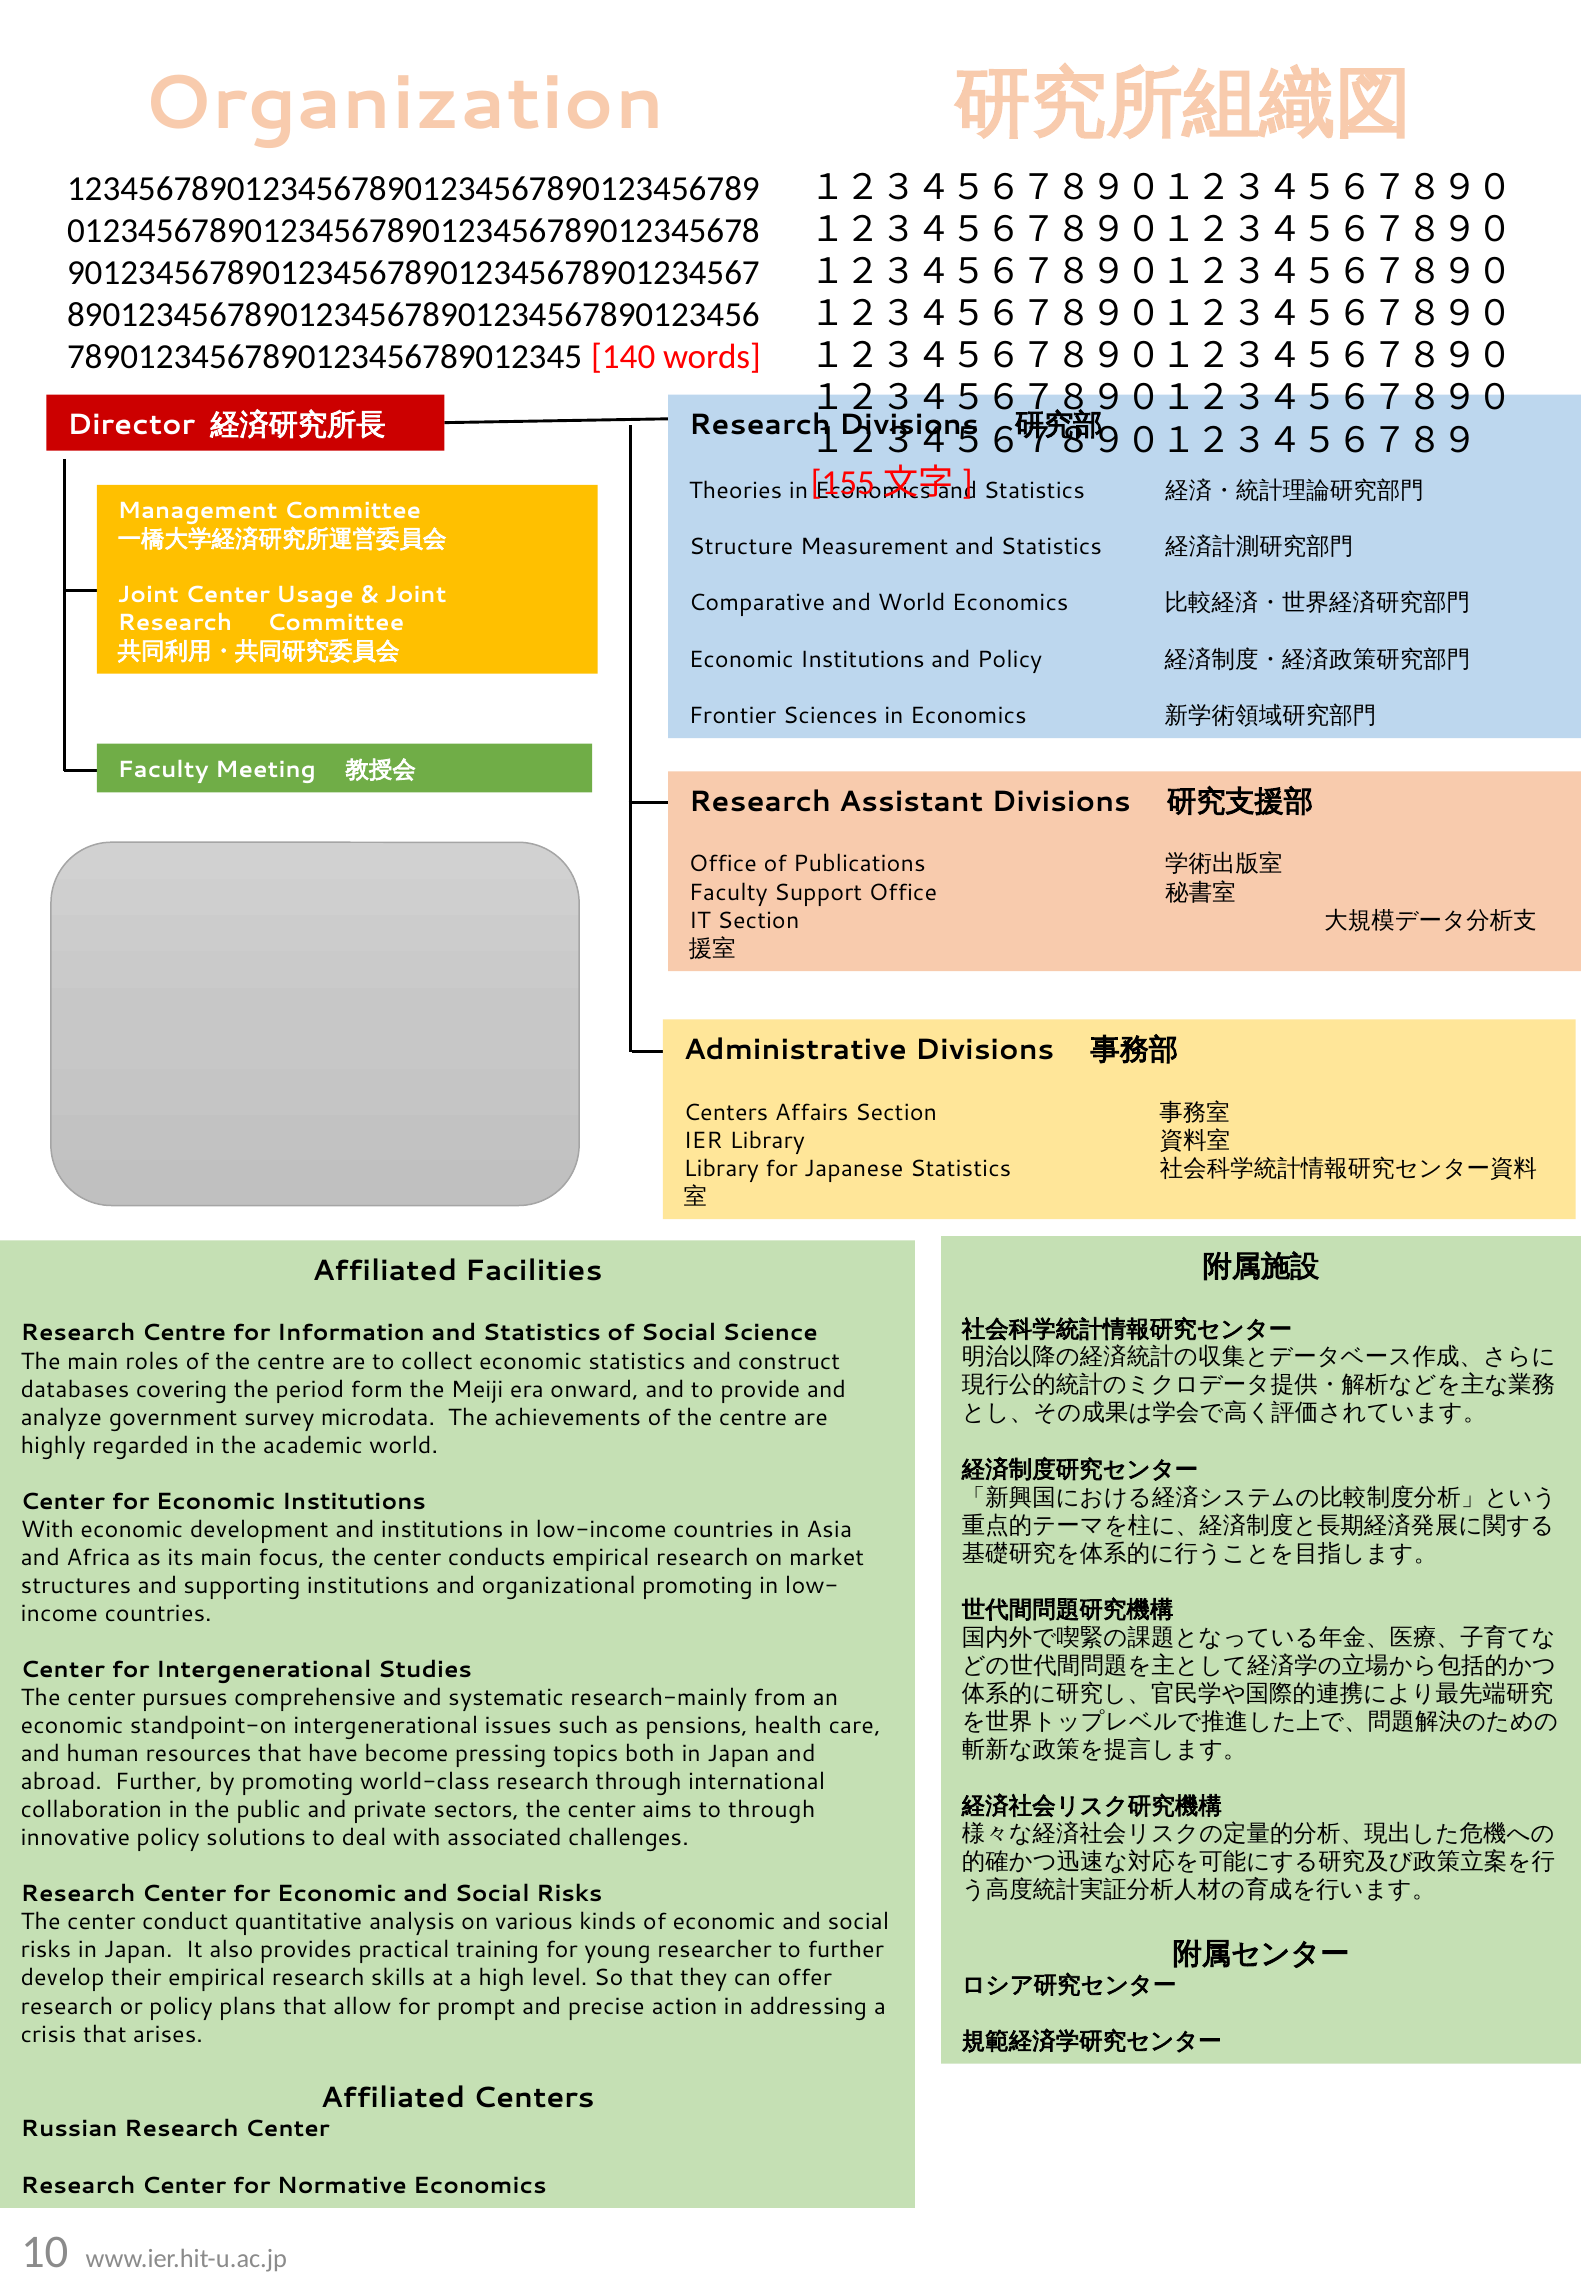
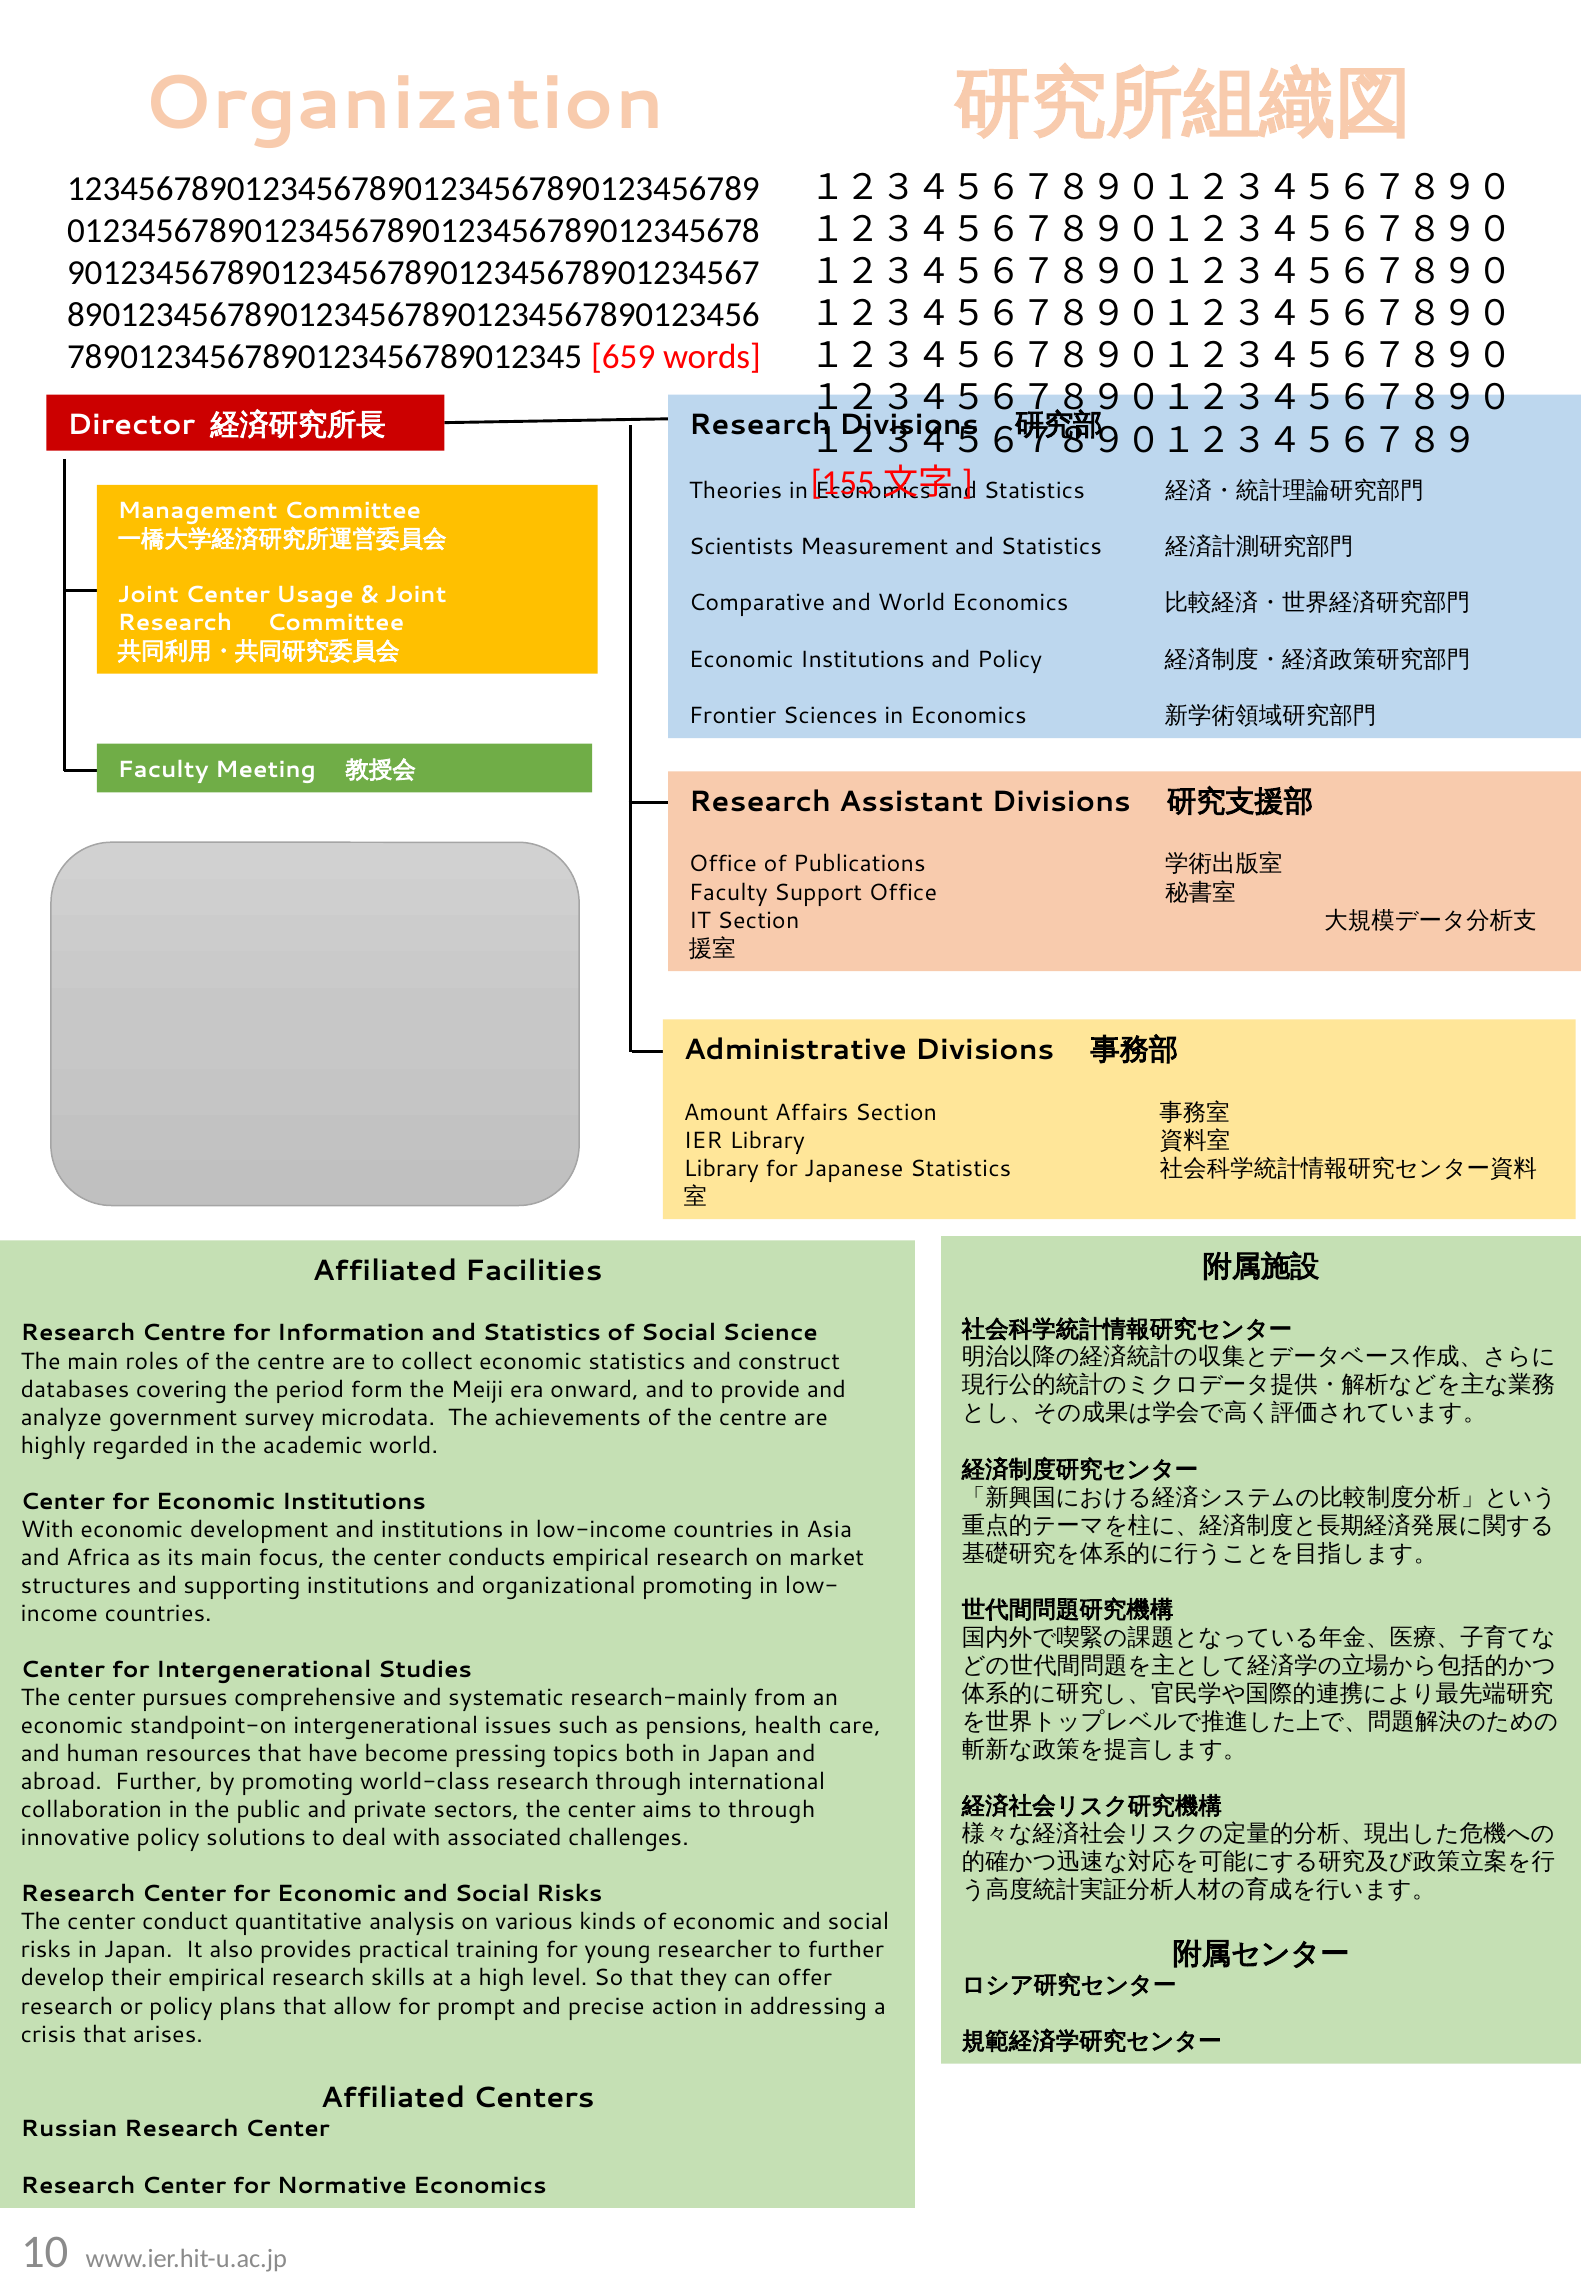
140: 140 -> 659 (623, 357)
Structure: Structure -> Scientists (741, 547)
Centers: Centers -> Amount (726, 1113)
